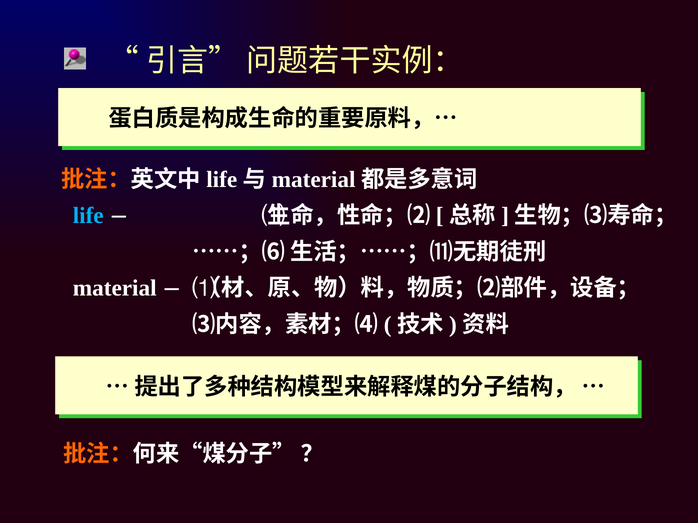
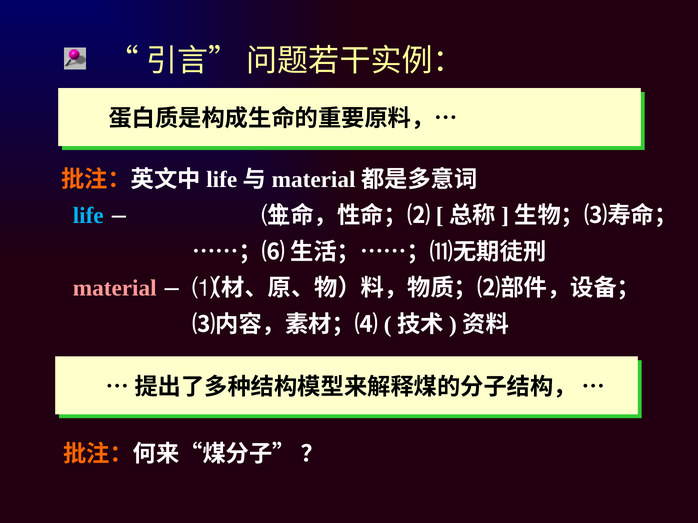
material colour: white -> pink (115, 288)
